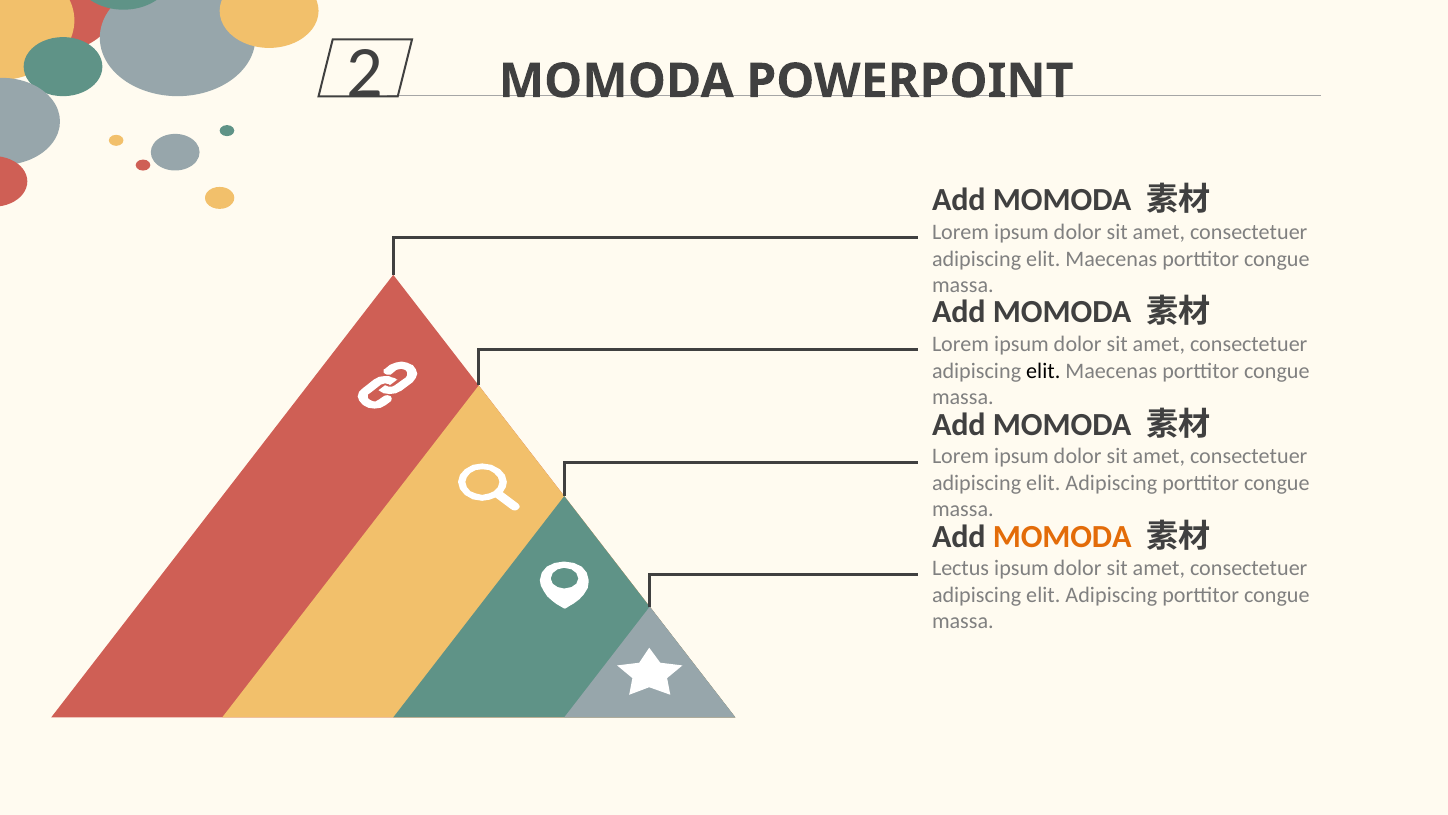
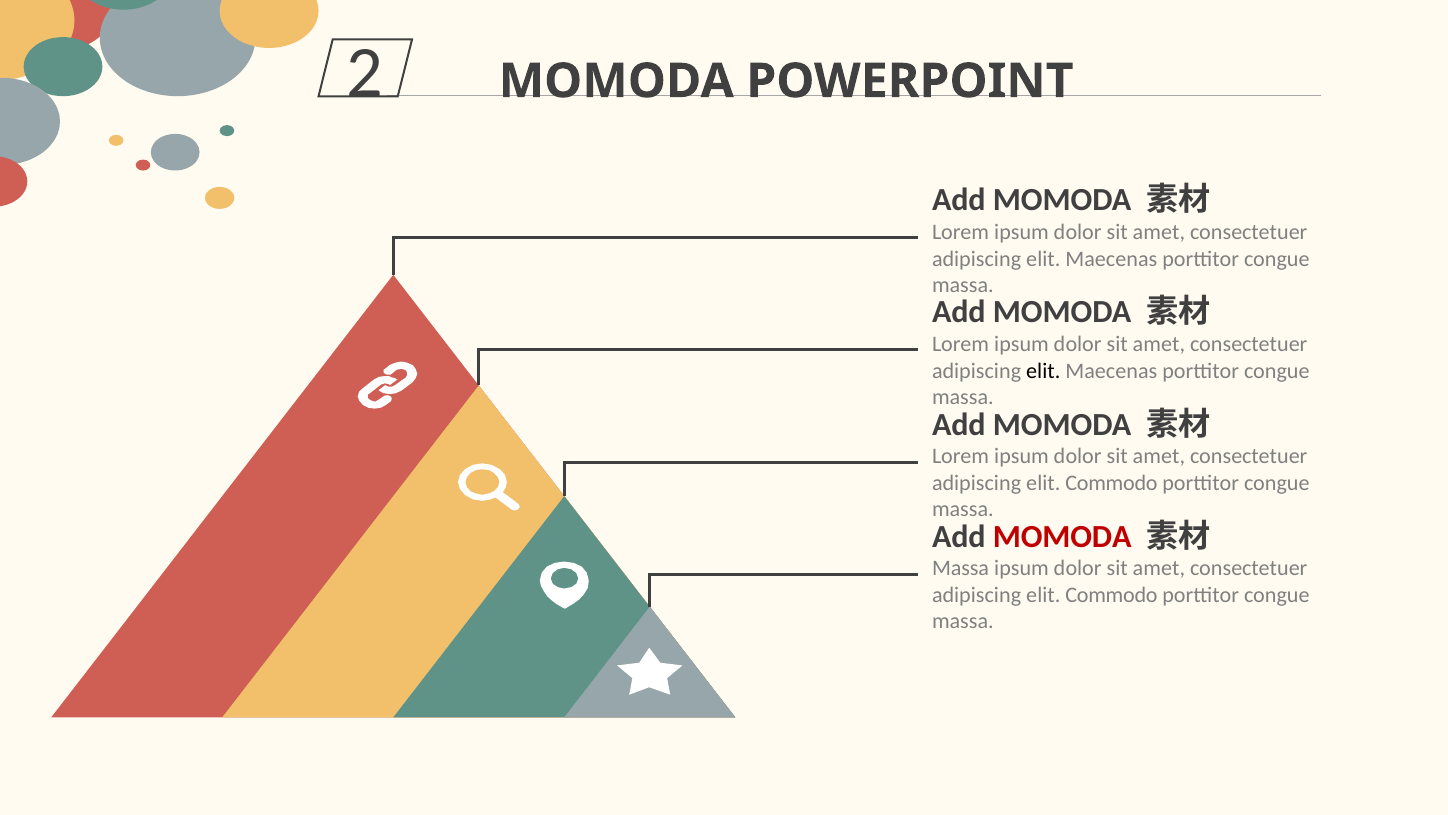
Adipiscing: Adipiscing -> Commodo (1111, 483)
MOMODA colour: orange -> red (1062, 536)
Lectus: Lectus -> Massa (961, 568)
Adipiscing: Adipiscing -> Commodo (1111, 595)
